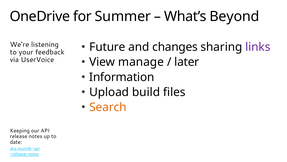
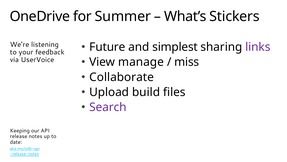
Beyond: Beyond -> Stickers (234, 16)
changes: changes -> simplest (175, 47)
later: later -> miss (187, 62)
Information: Information -> Collaborate (122, 77)
Search colour: orange -> purple (108, 107)
